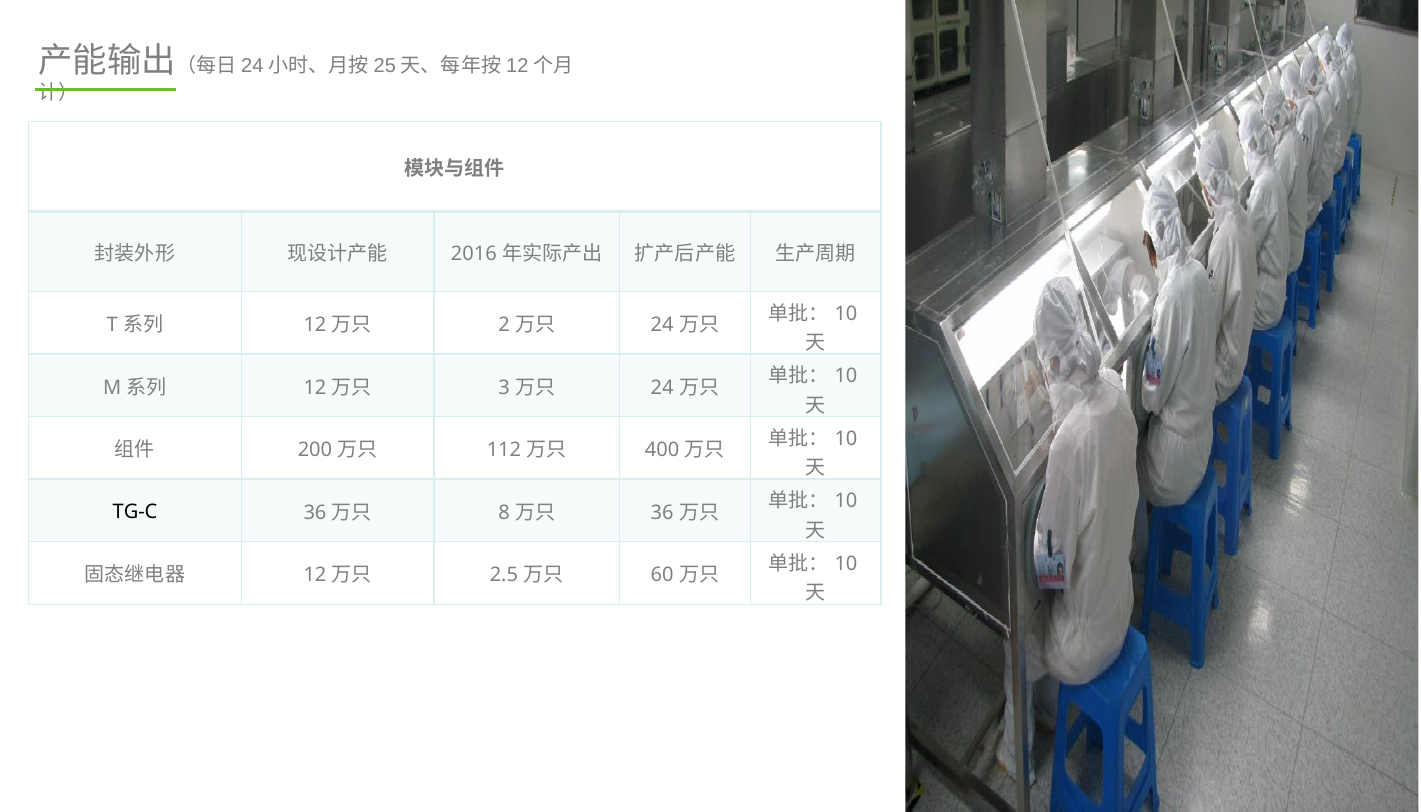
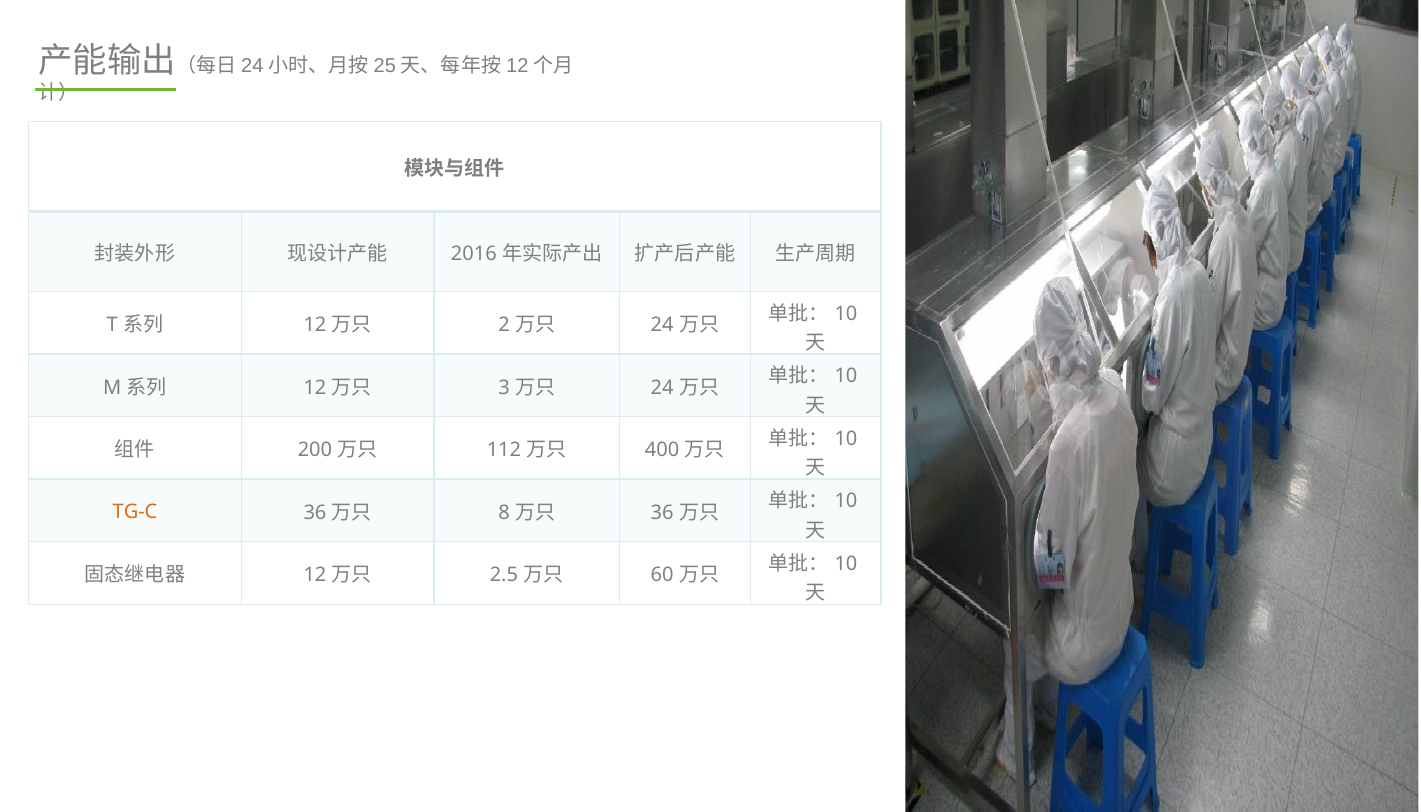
TG-C colour: black -> orange (135, 512)
